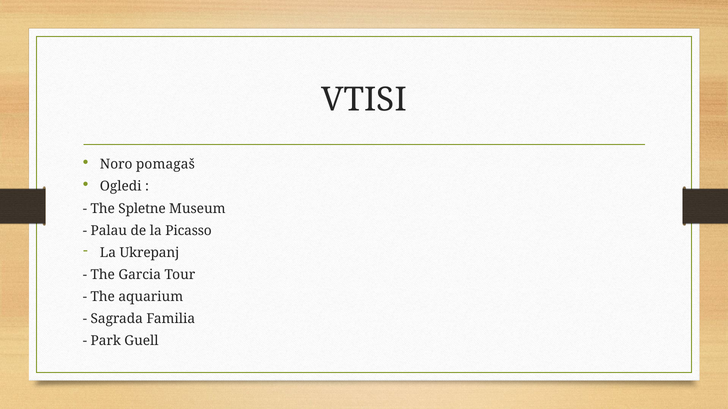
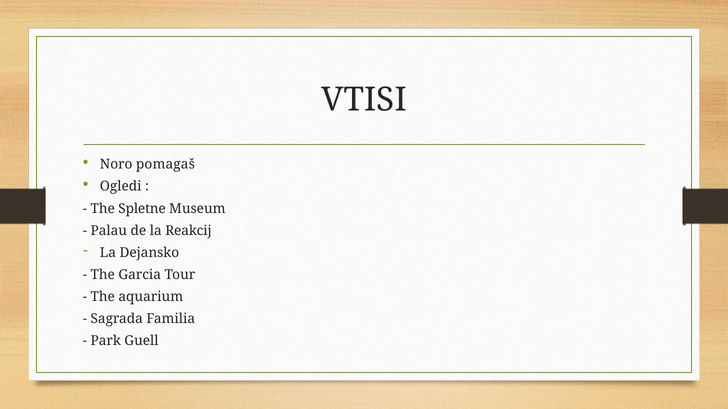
Picasso: Picasso -> Reakcij (188, 231)
Ukrepanj: Ukrepanj -> Dejansko (149, 253)
